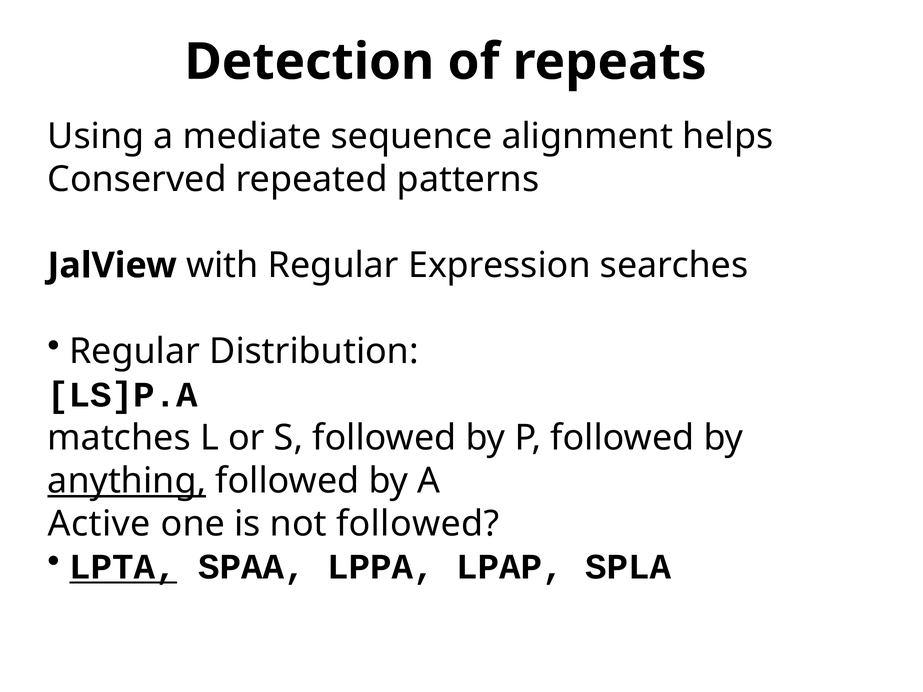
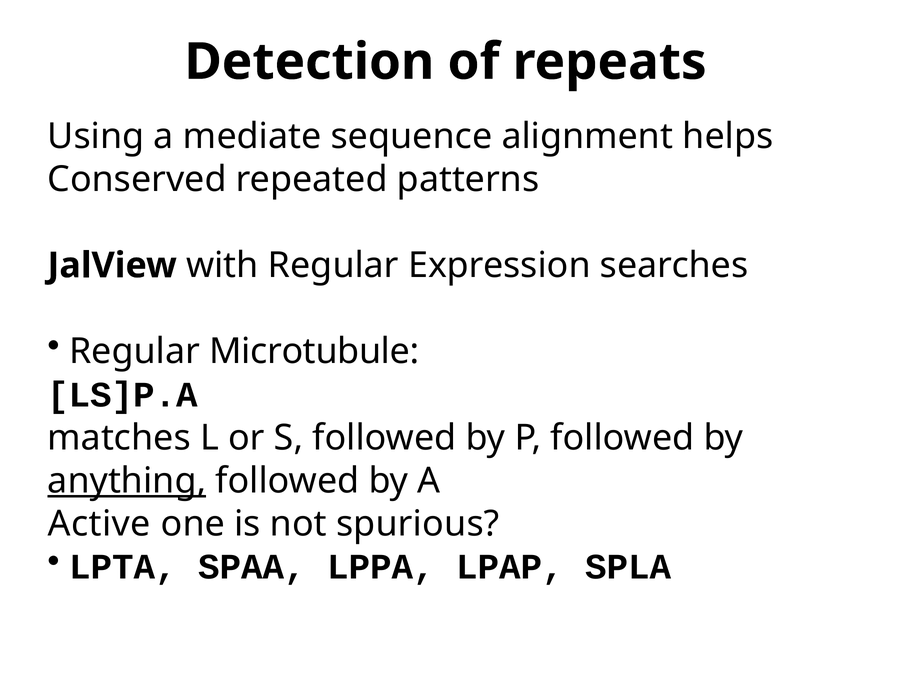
Distribution: Distribution -> Microtubule (314, 352)
not followed: followed -> spurious (418, 524)
LPTA underline: present -> none (123, 567)
